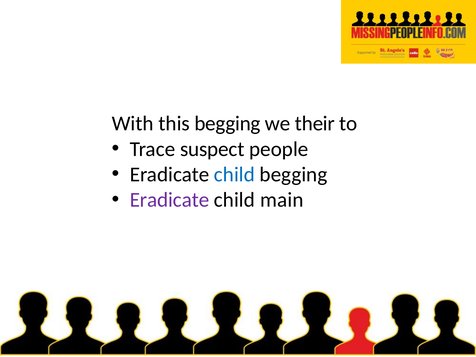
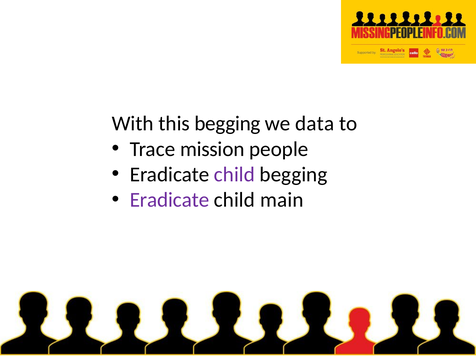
their: their -> data (315, 124)
suspect: suspect -> mission (212, 149)
child colour: blue -> purple (234, 174)
